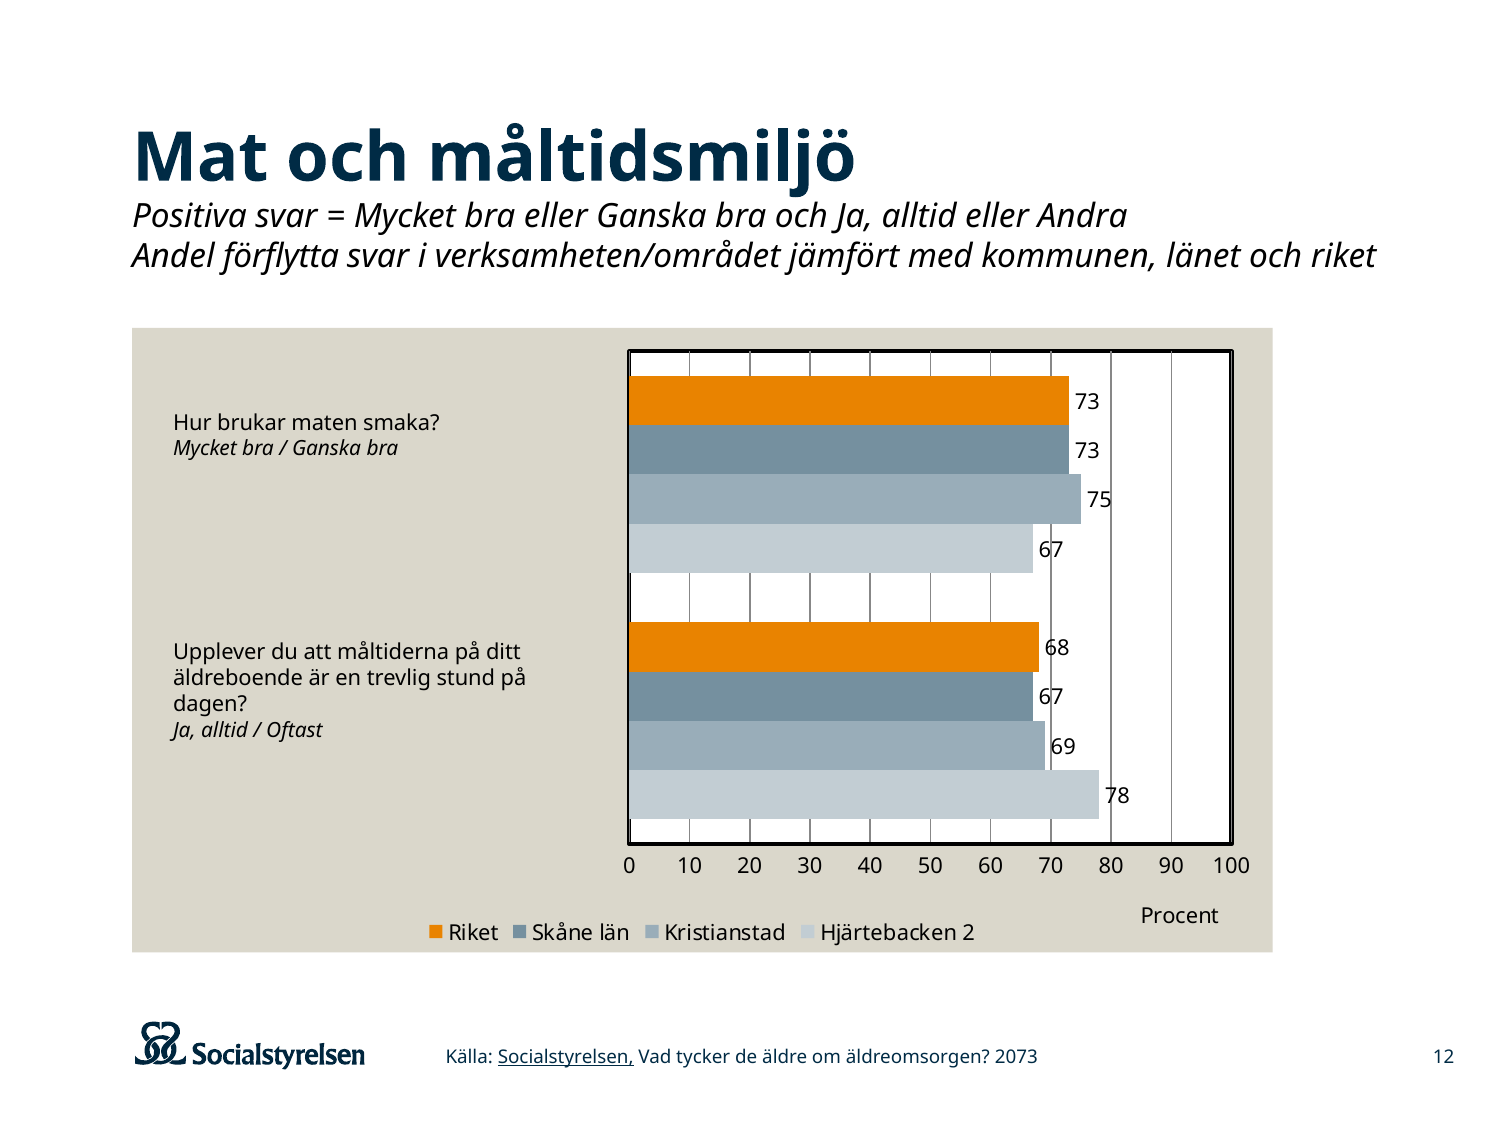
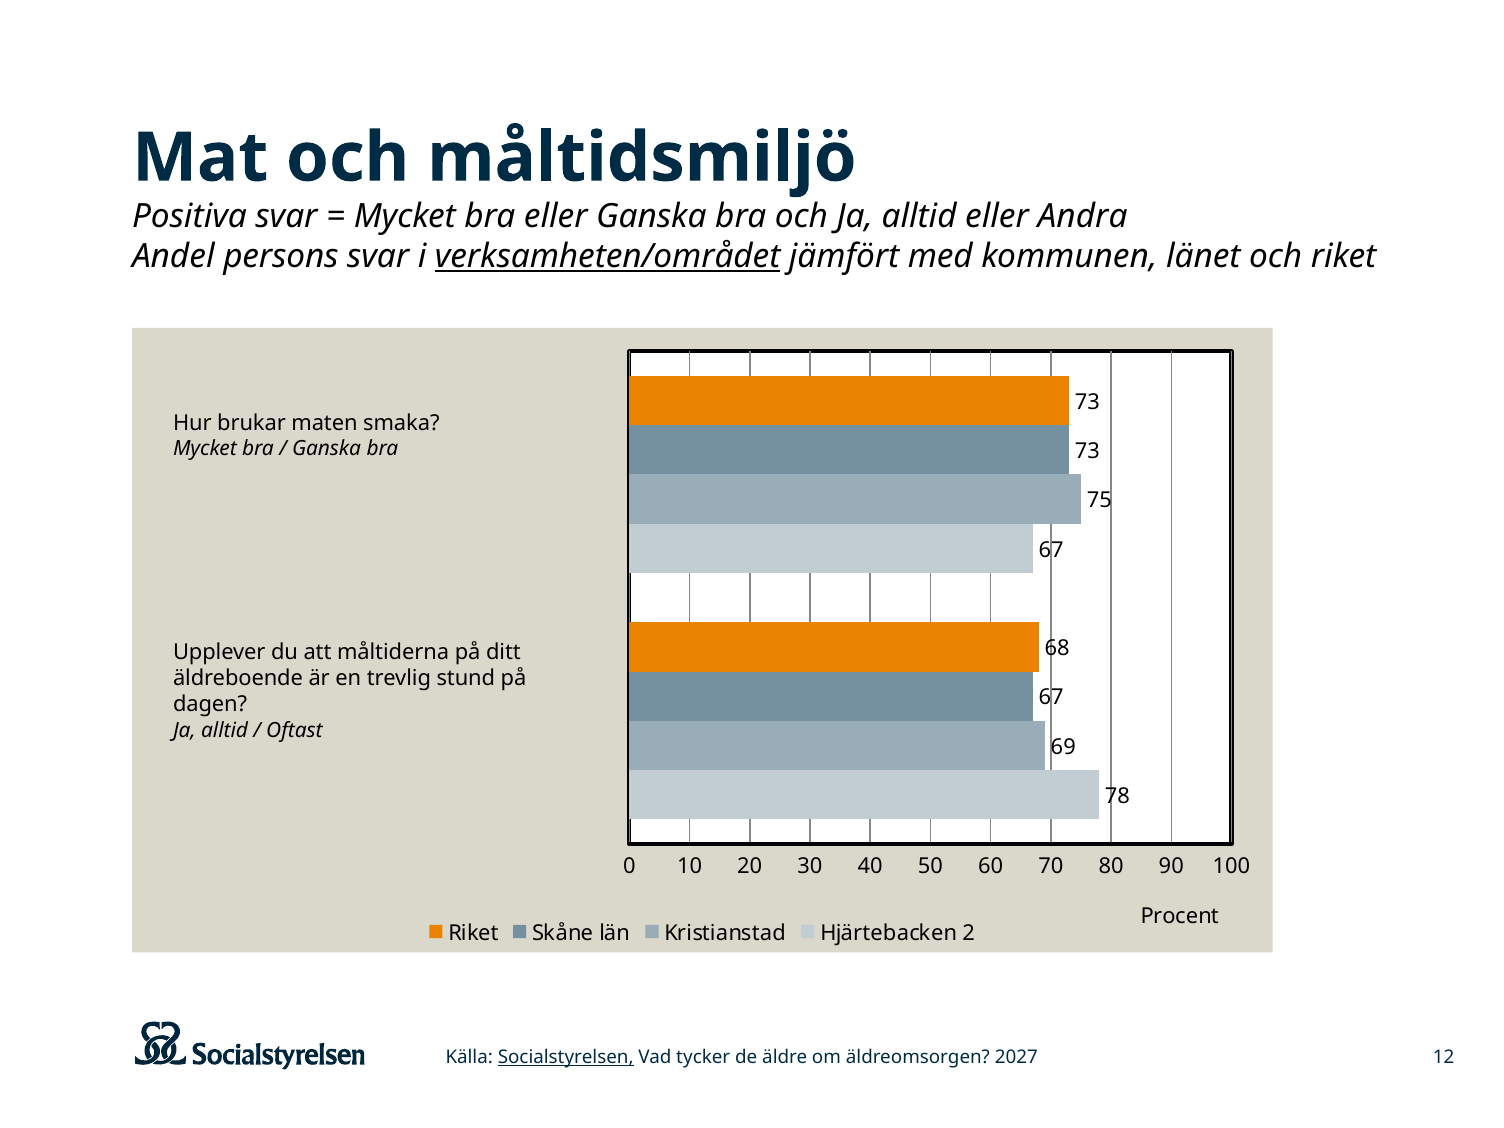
förflytta: förflytta -> persons (281, 257)
verksamheten/området underline: none -> present (608, 257)
2073: 2073 -> 2027 (1016, 1057)
